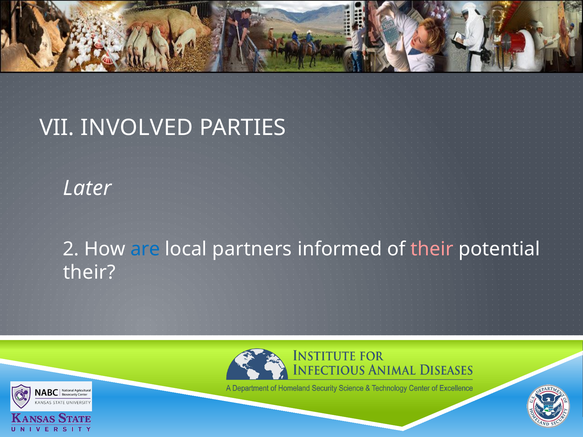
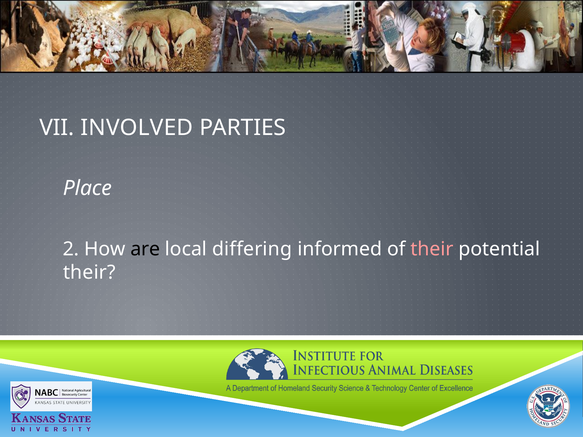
Later: Later -> Place (87, 188)
are colour: blue -> black (145, 249)
partners: partners -> differing (252, 249)
